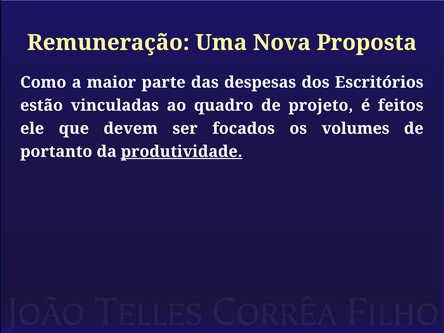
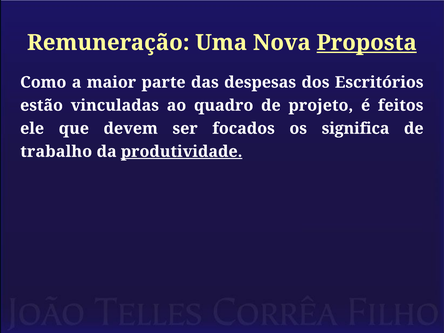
Proposta underline: none -> present (367, 43)
volumes: volumes -> significa (356, 129)
portanto: portanto -> trabalho (56, 152)
